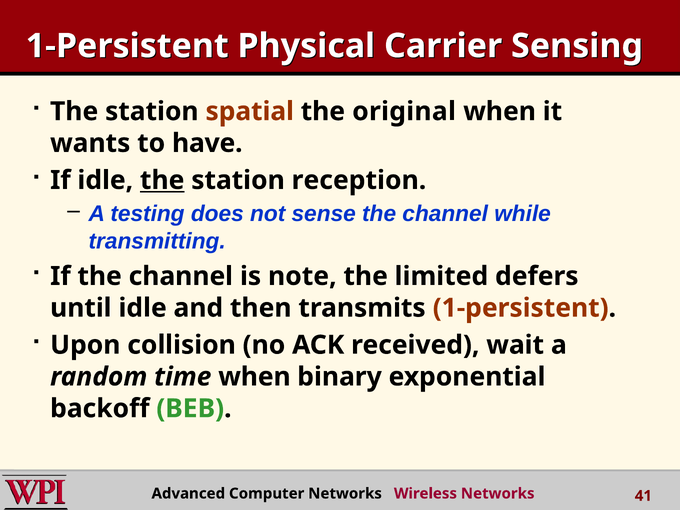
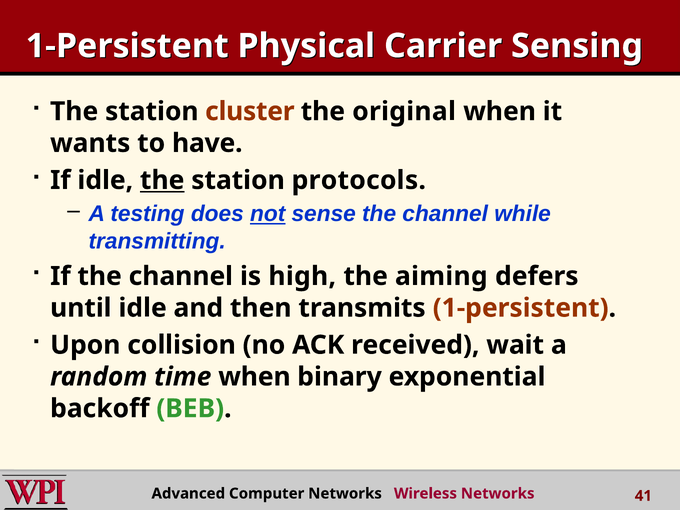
spatial: spatial -> cluster (250, 111)
reception: reception -> protocols (359, 180)
not underline: none -> present (268, 214)
note: note -> high (302, 276)
limited: limited -> aiming (441, 276)
